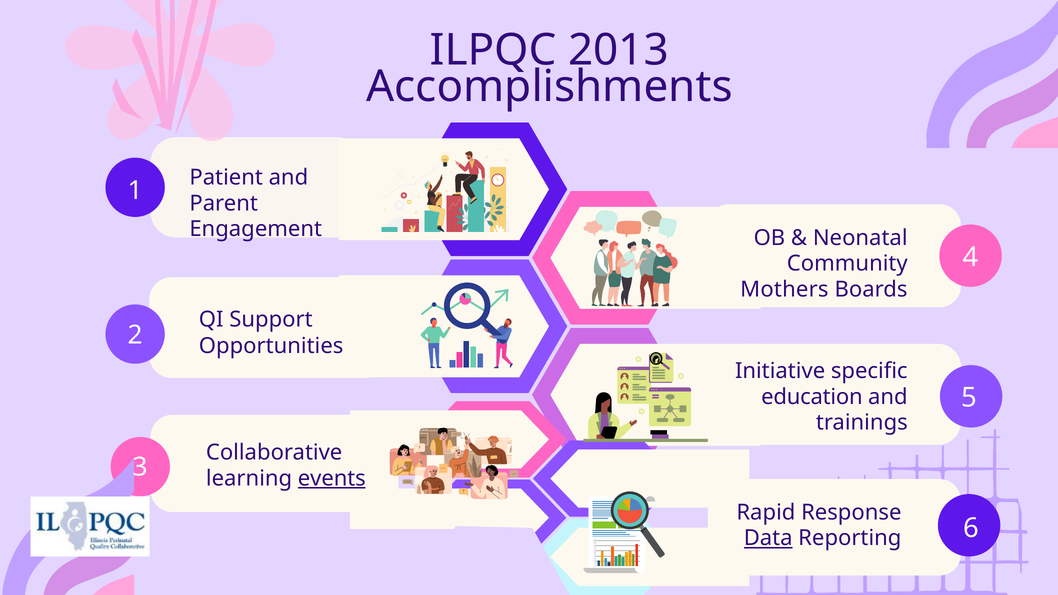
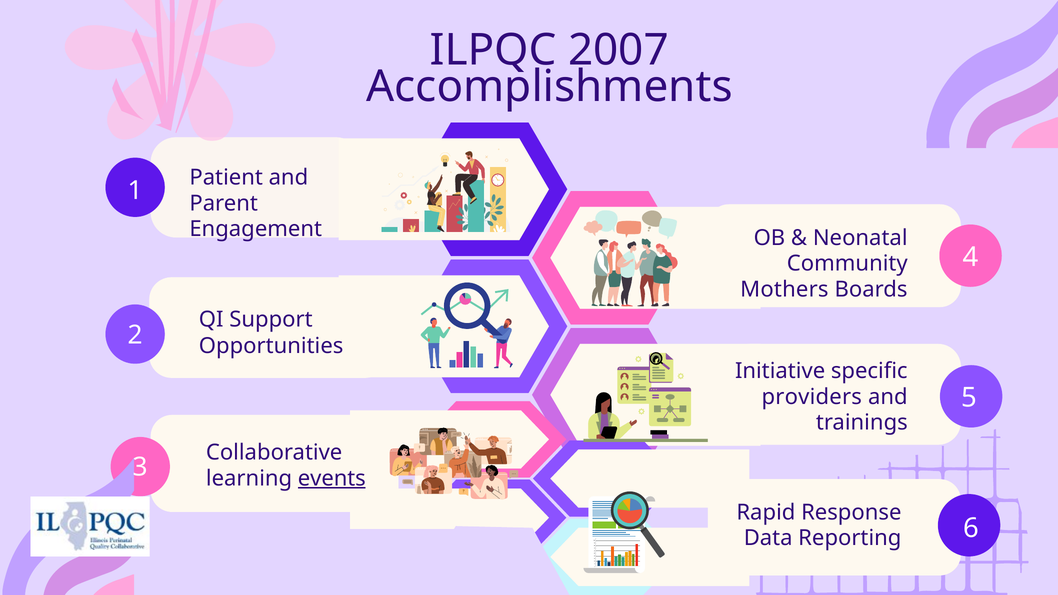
2013: 2013 -> 2007 (618, 50)
education: education -> providers (812, 397)
Data underline: present -> none (768, 538)
